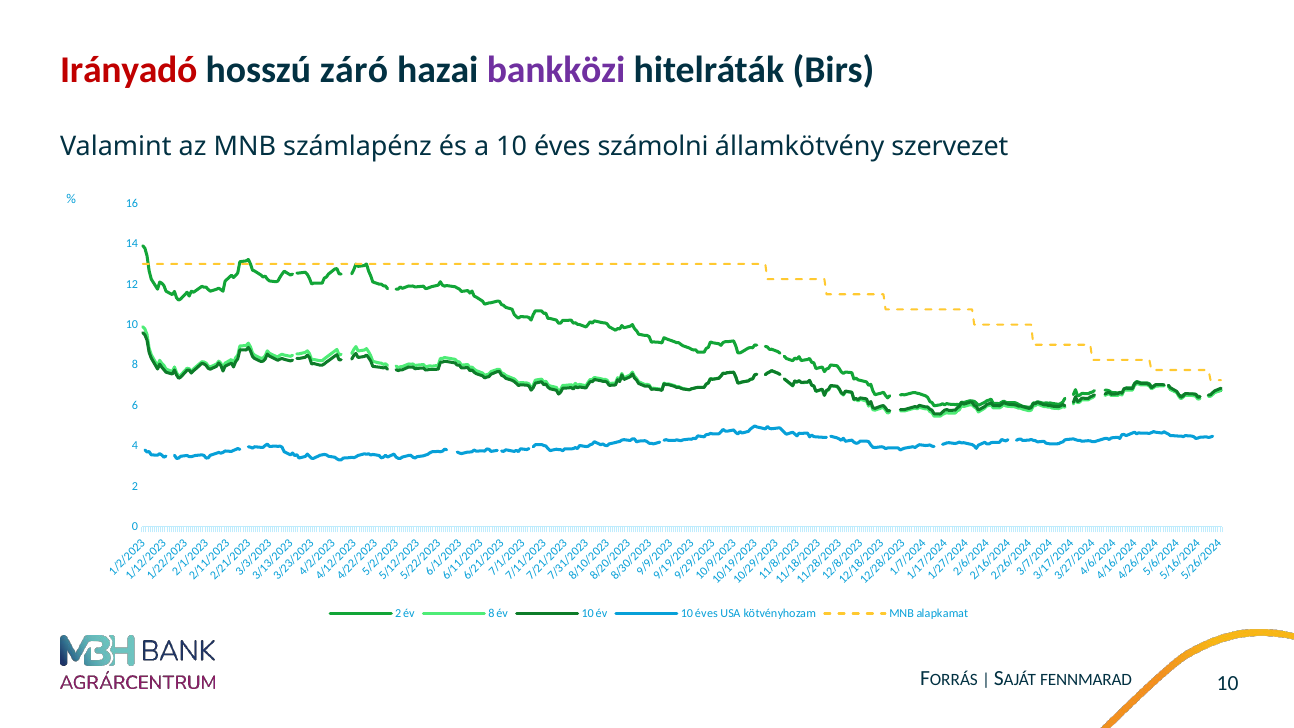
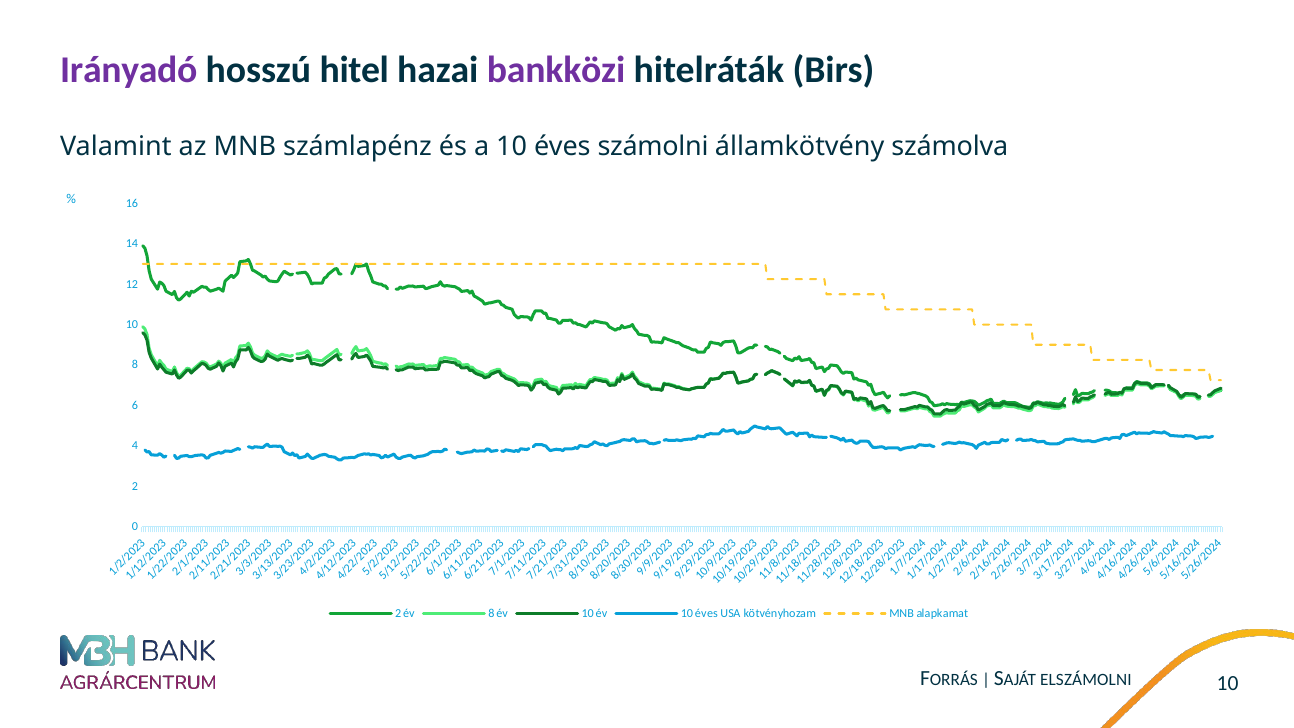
Irányadó colour: red -> purple (129, 70)
záró: záró -> hitel (354, 70)
szervezet: szervezet -> számolva (950, 147)
FENNMARAD: FENNMARAD -> ELSZÁMOLNI (1086, 680)
